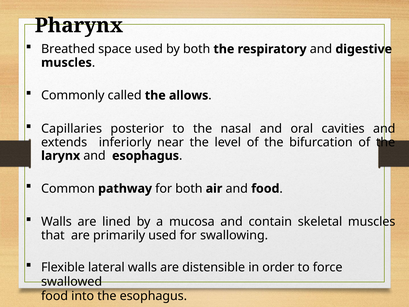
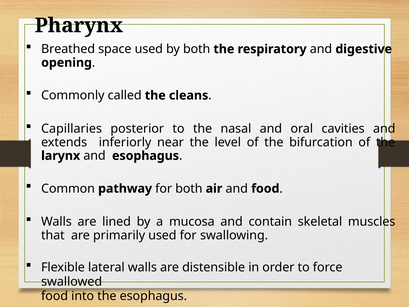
muscles: muscles -> opening (67, 63)
allows: allows -> cleans (189, 95)
